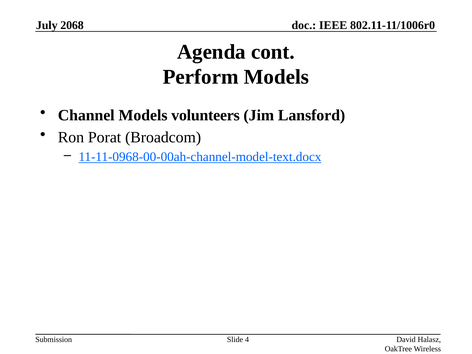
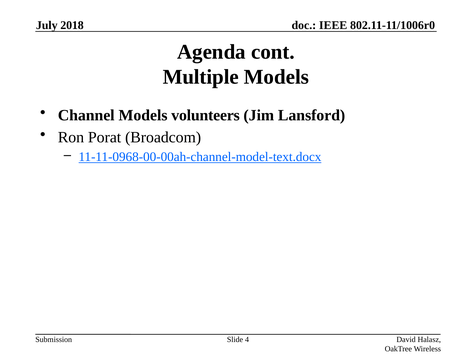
2068: 2068 -> 2018 (72, 25)
Perform: Perform -> Multiple (201, 77)
